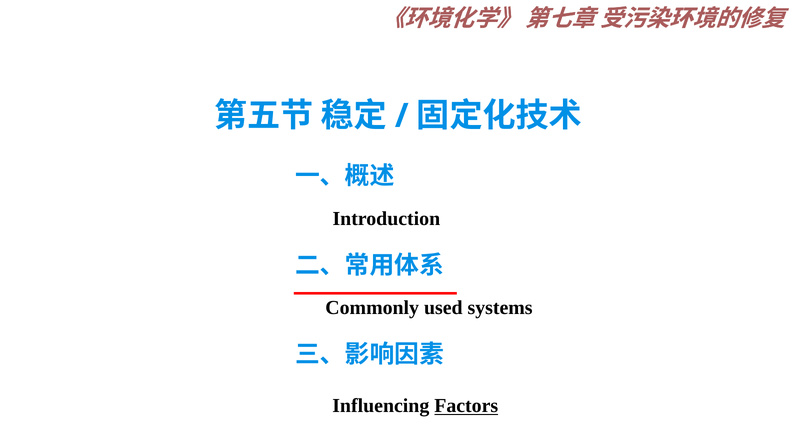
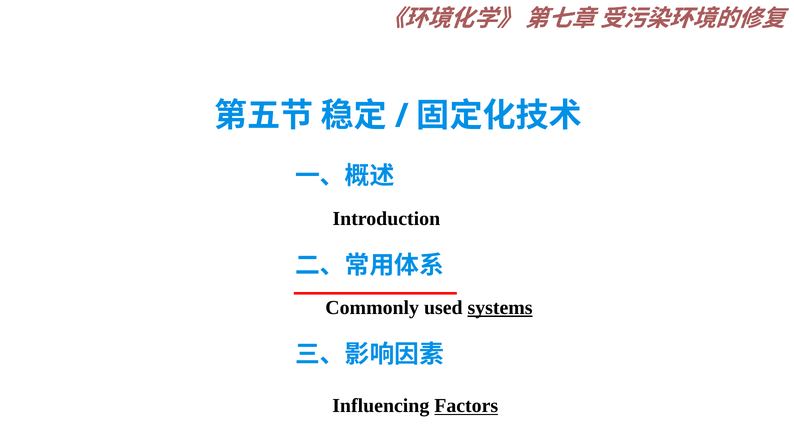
systems underline: none -> present (500, 308)
